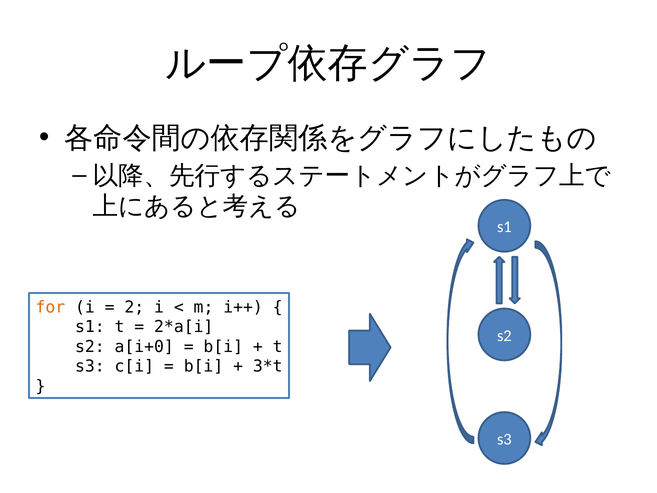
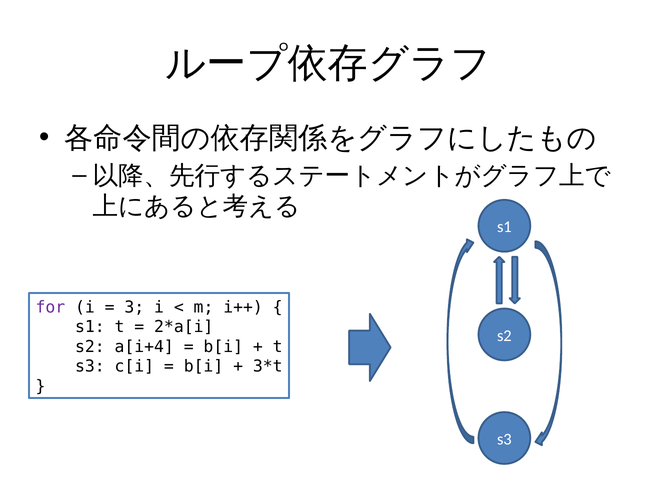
for colour: orange -> purple (50, 307)
2: 2 -> 3 (134, 307)
a[i+0: a[i+0 -> a[i+4 (144, 347)
